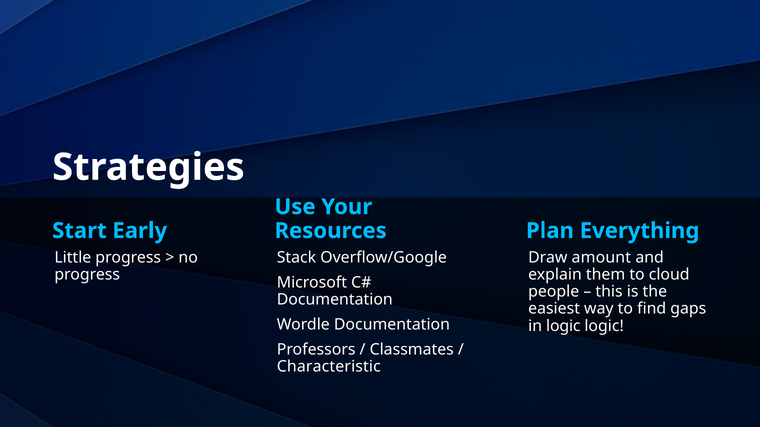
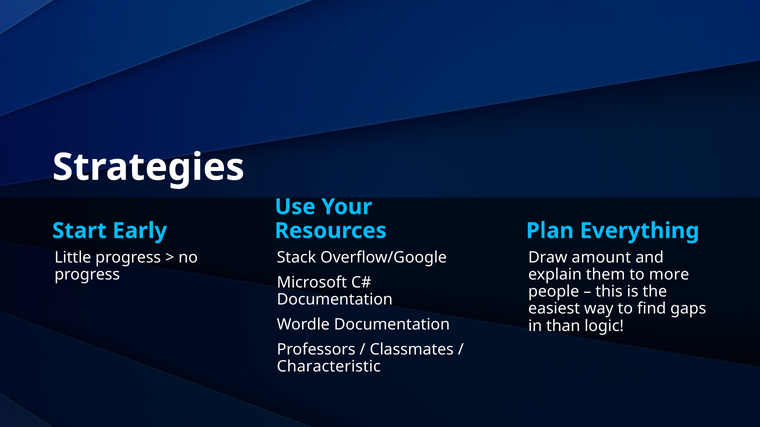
cloud: cloud -> more (669, 275)
in logic: logic -> than (563, 326)
